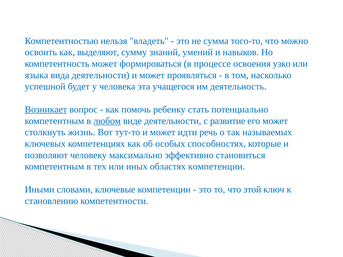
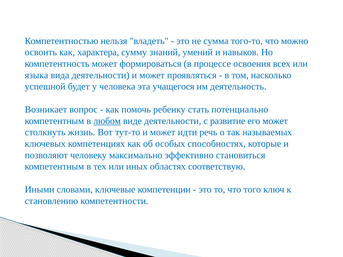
выделяют: выделяют -> характера (98, 52)
узко: узко -> всех (282, 64)
Возникает underline: present -> none (46, 110)
областях компетенции: компетенции -> соответствую (217, 167)
этой: этой -> того (252, 190)
